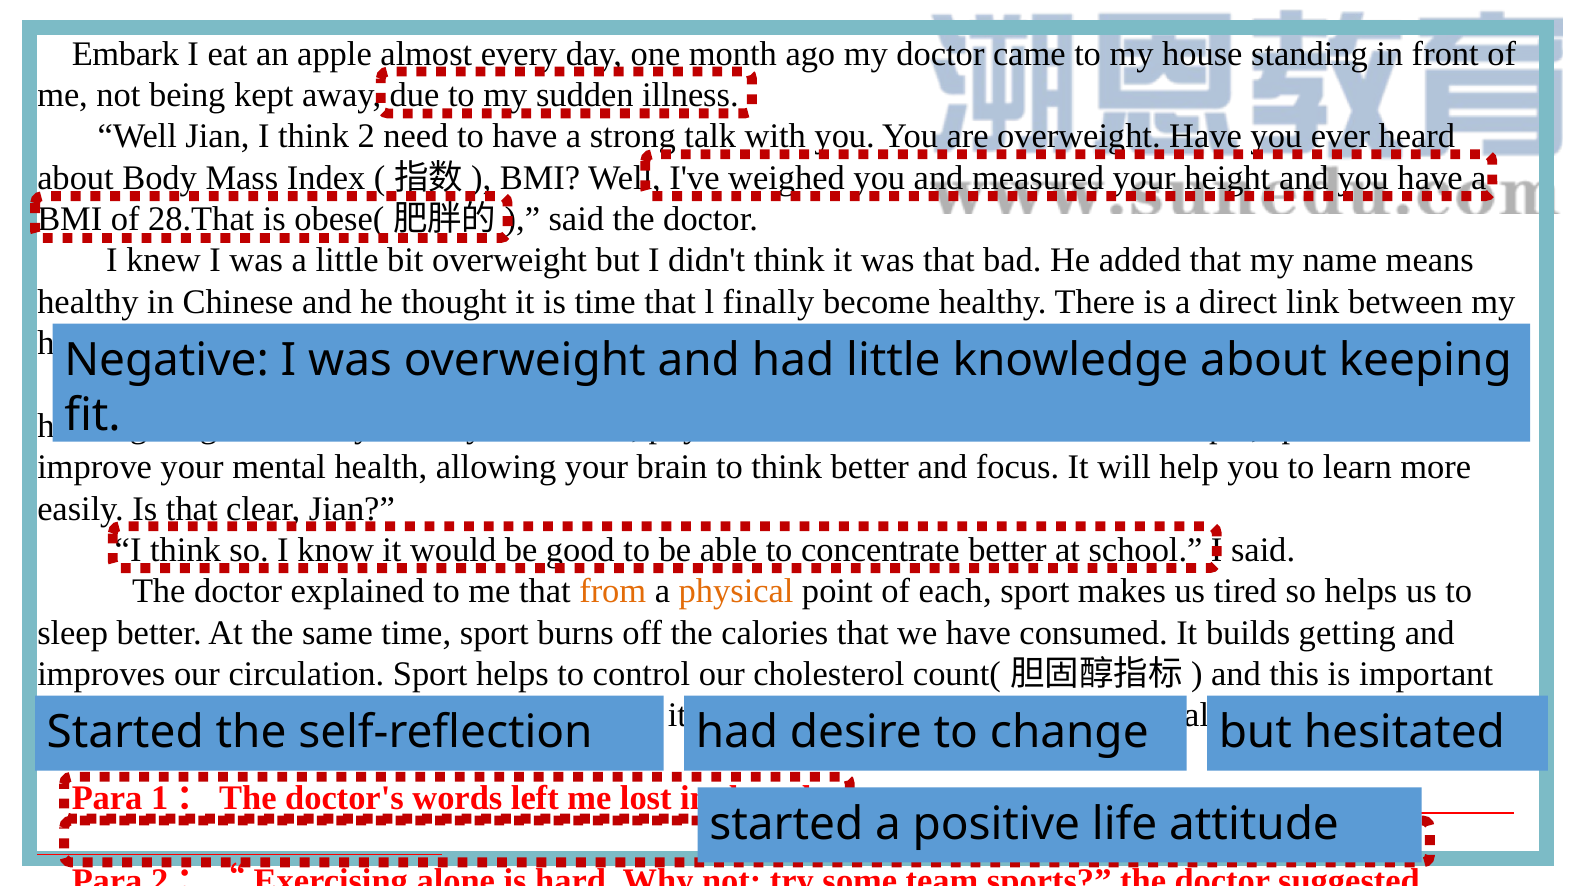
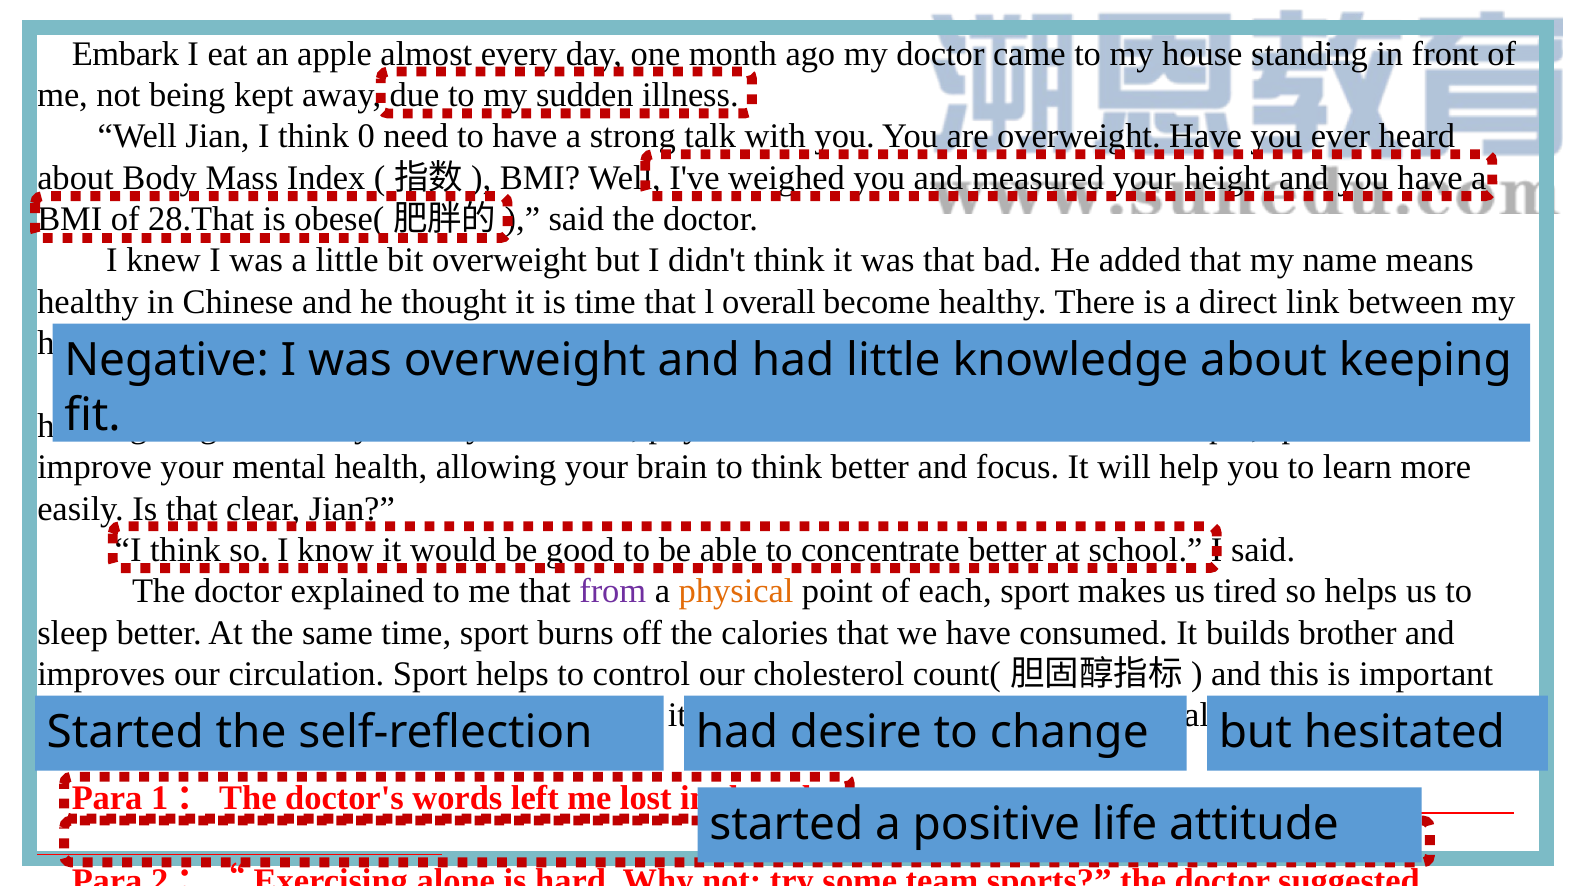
2: 2 -> 0 (366, 137)
finally: finally -> overall (769, 302)
from colour: orange -> purple (613, 592)
getting: getting -> brother (1348, 633)
